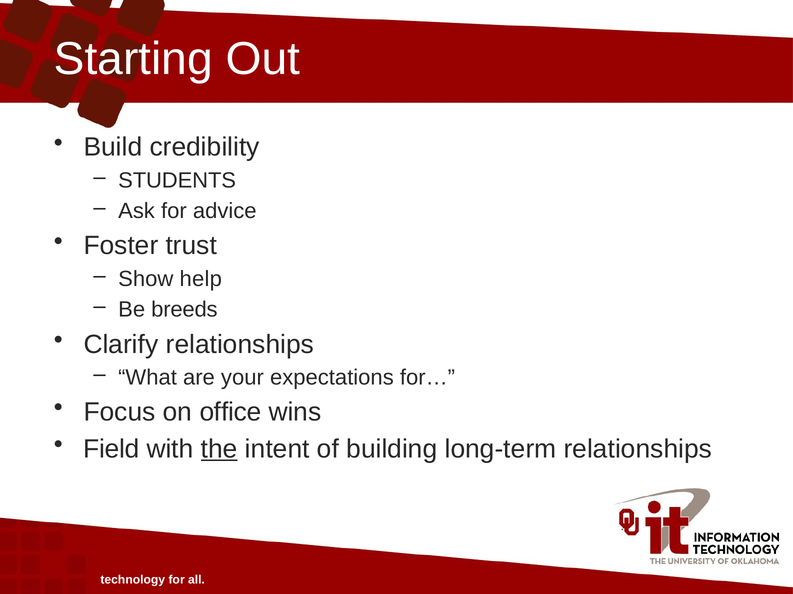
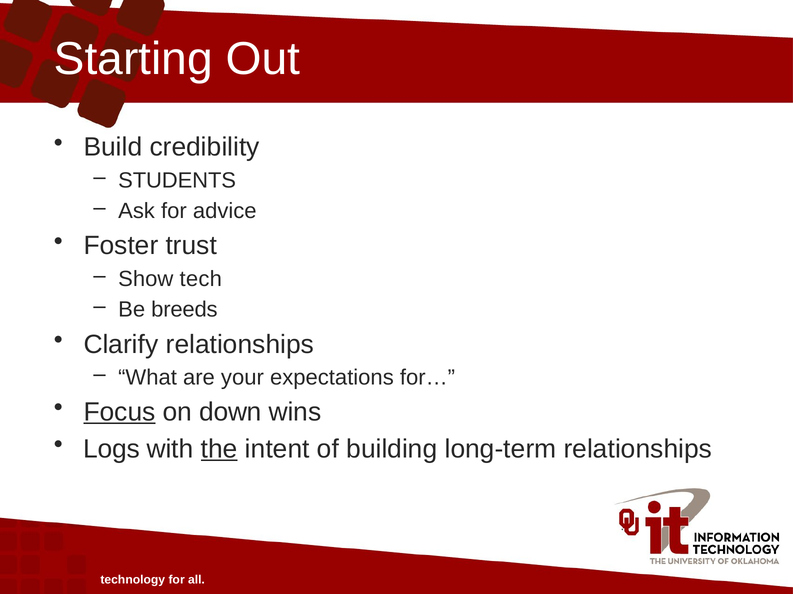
help: help -> tech (201, 279)
Focus underline: none -> present (119, 413)
office: office -> down (230, 413)
Field: Field -> Logs (111, 450)
